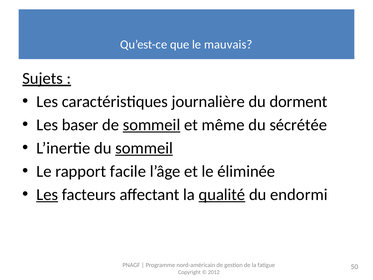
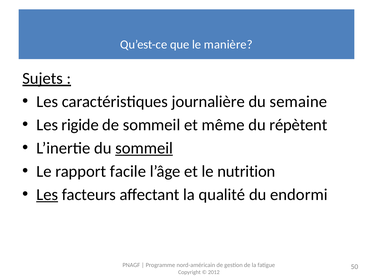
mauvais: mauvais -> manière (228, 44)
dorment: dorment -> semaine (298, 101)
baser: baser -> rigide (80, 125)
sommeil underline: present -> none (152, 125)
sécrétée: sécrétée -> répètent (298, 125)
éliminée: éliminée -> nutrition (246, 171)
qualité underline: present -> none (222, 194)
